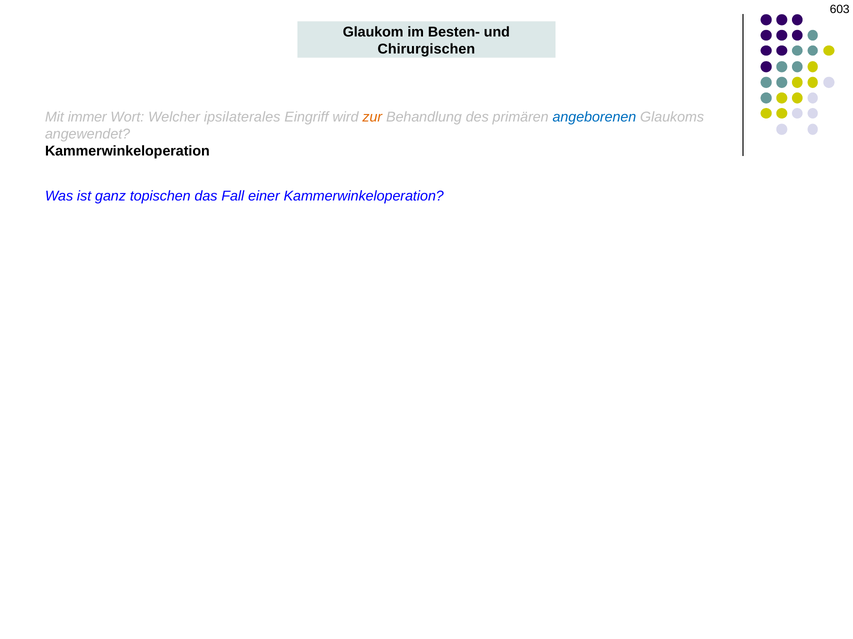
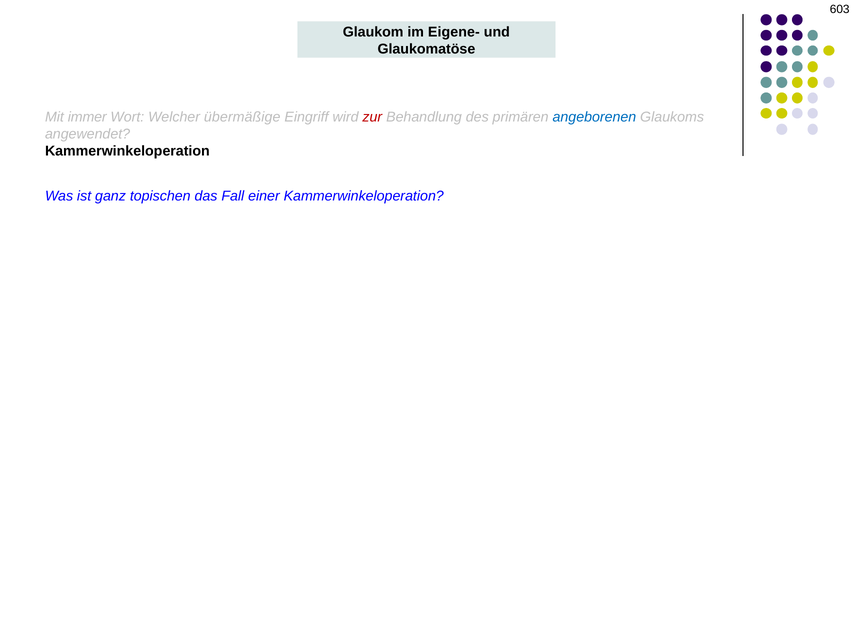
Besten-: Besten- -> Eigene- (454, 32)
Chirurgischen: Chirurgischen -> Glaukomatöse (426, 49)
ipsilaterales: ipsilaterales -> übermäßige (242, 117)
zur colour: orange -> red (372, 117)
